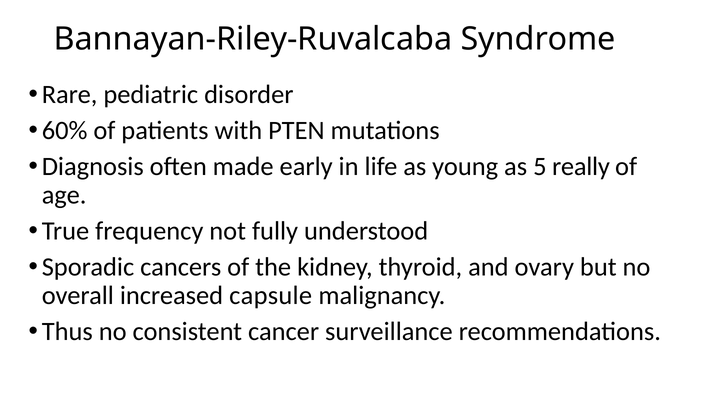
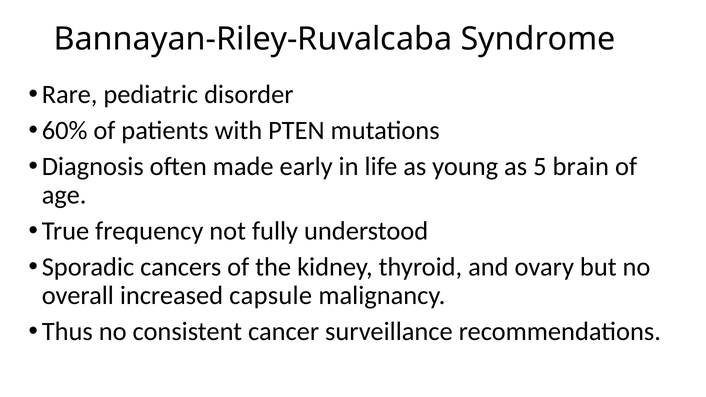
really: really -> brain (581, 167)
